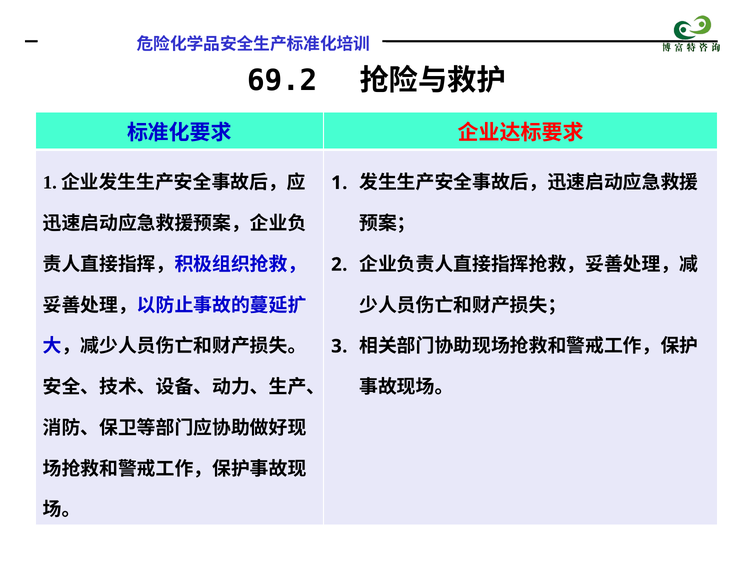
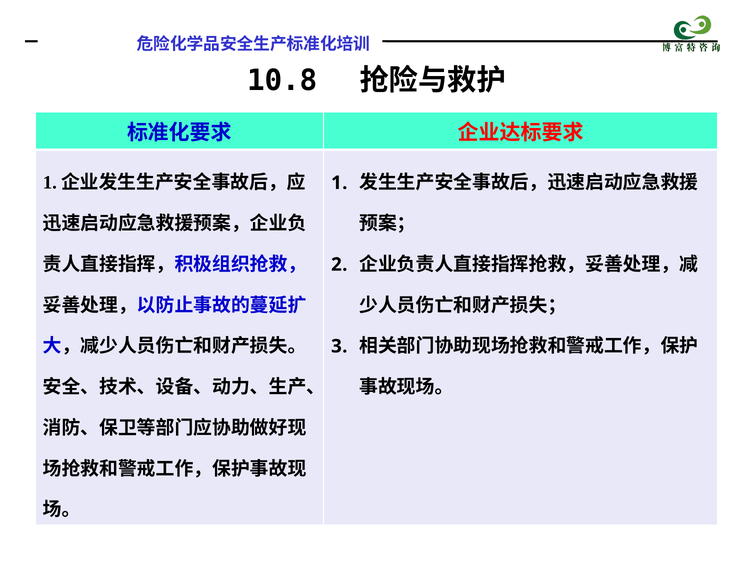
69.2: 69.2 -> 10.8 (282, 80)
